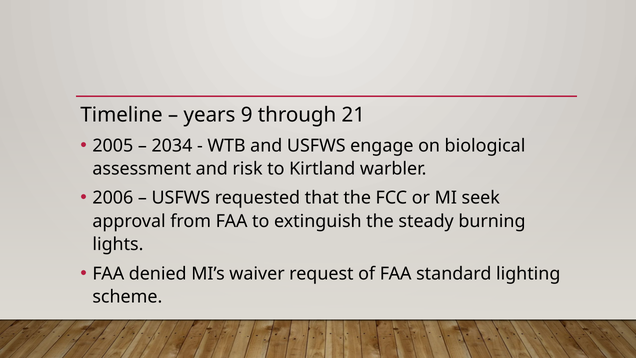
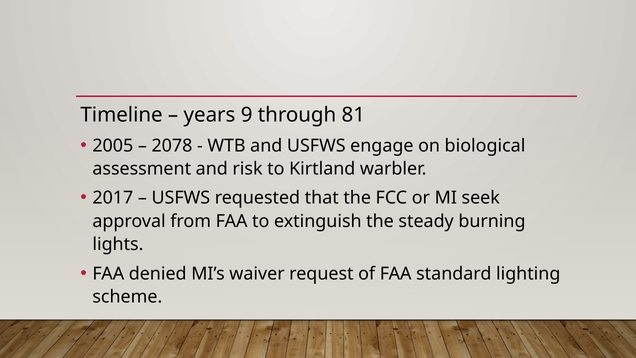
21: 21 -> 81 (353, 115)
2034: 2034 -> 2078 (172, 146)
2006: 2006 -> 2017 (113, 198)
